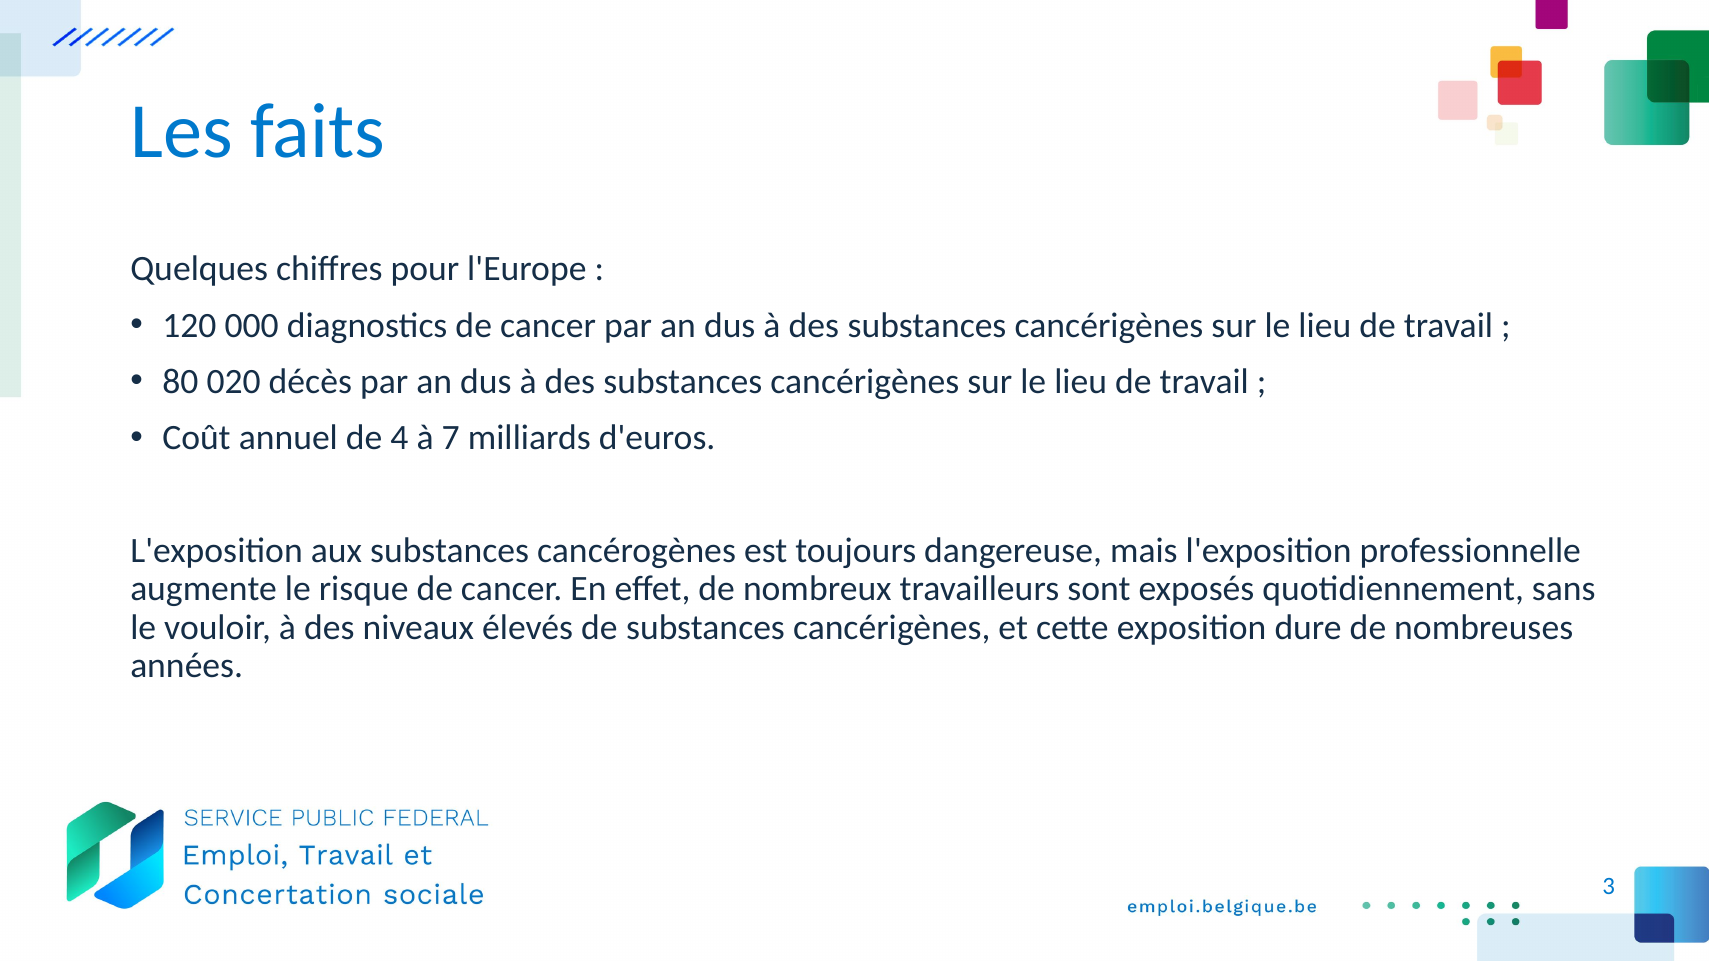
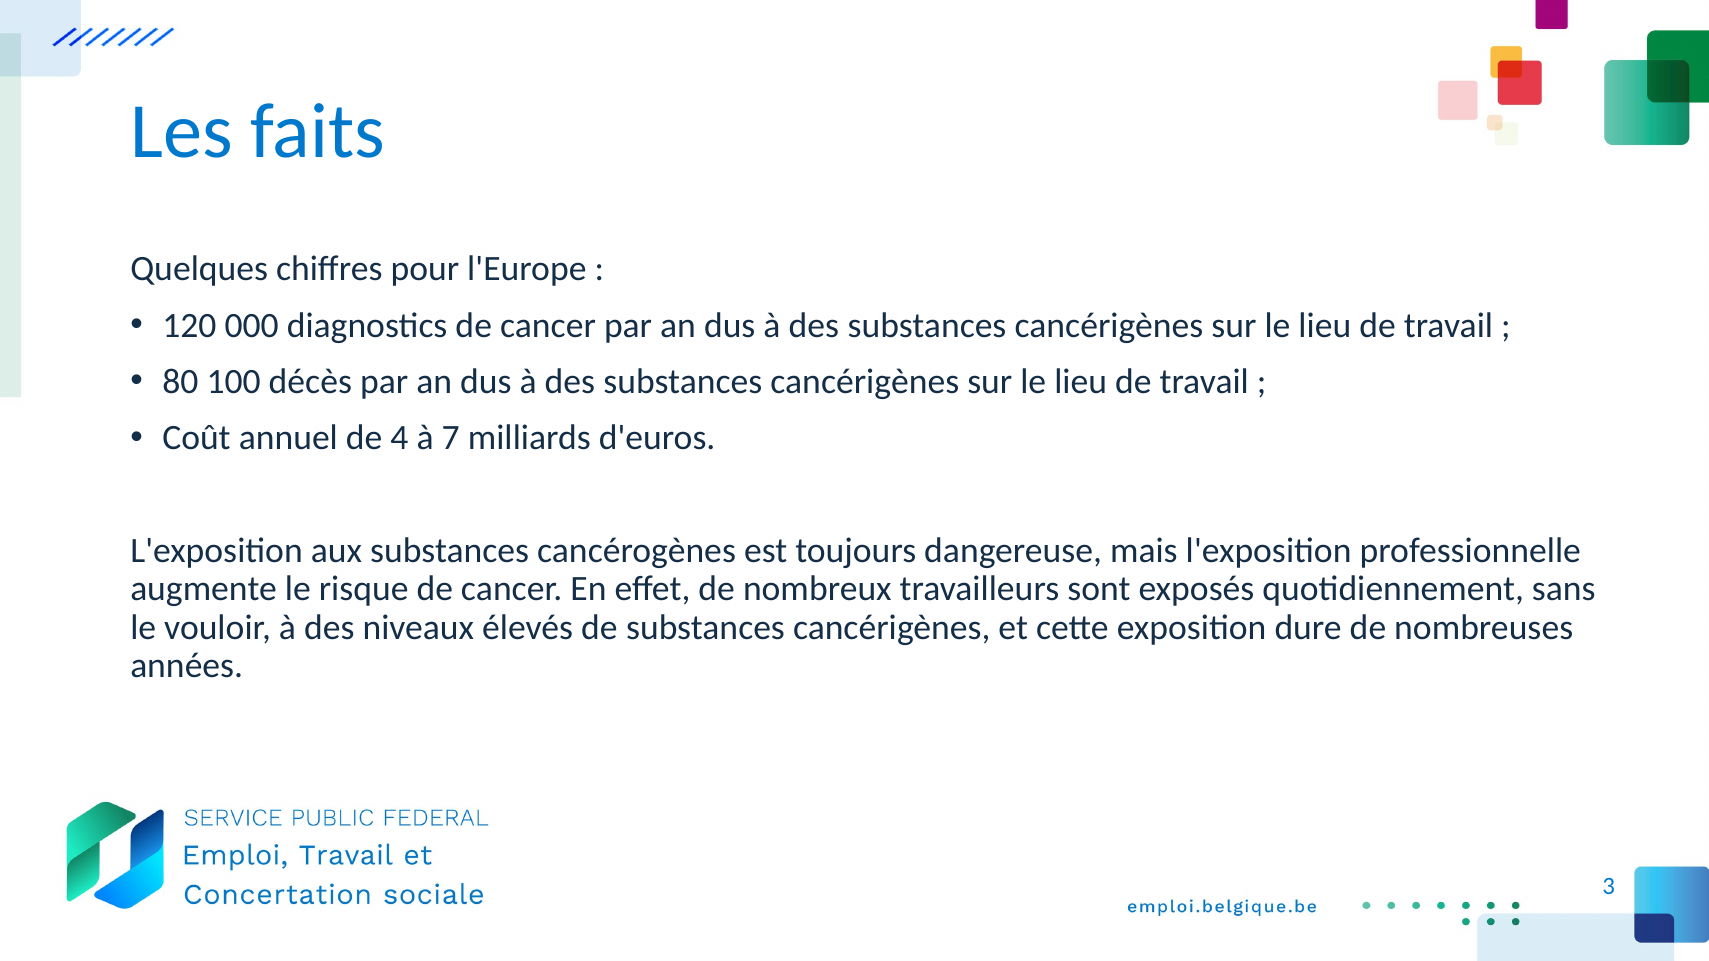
020: 020 -> 100 (234, 382)
